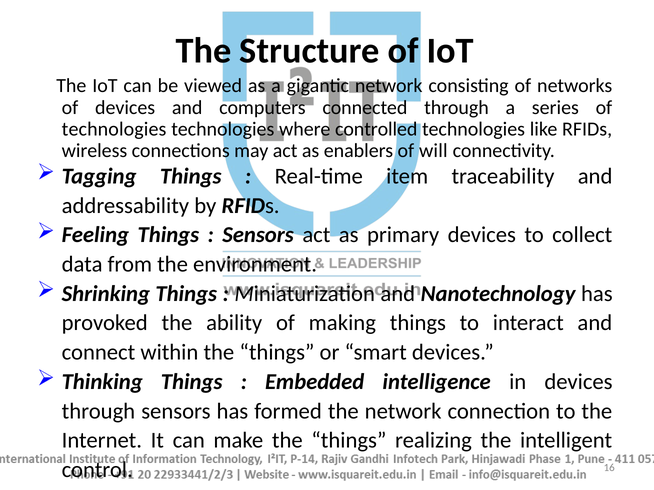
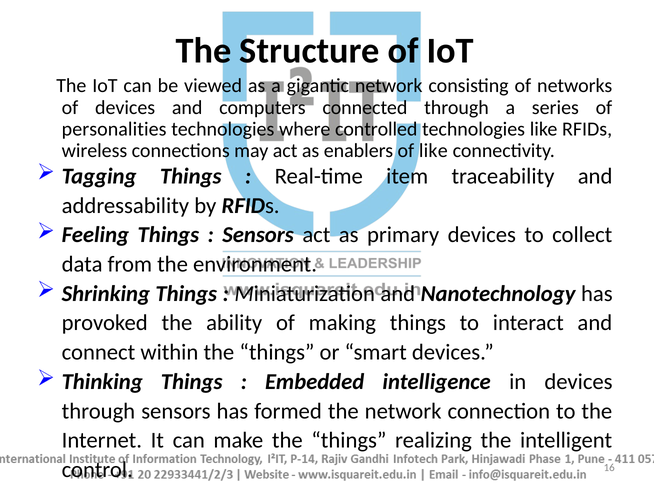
technologies: technologies -> personalities (114, 129)
of will: will -> like (433, 151)
